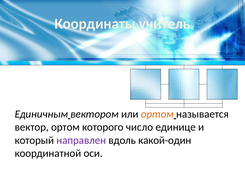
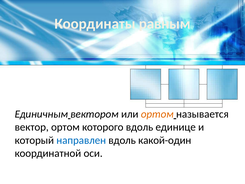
учитель: учитель -> равным (165, 24)
которого число: число -> вдоль (140, 127)
направлен colour: purple -> blue (81, 140)
